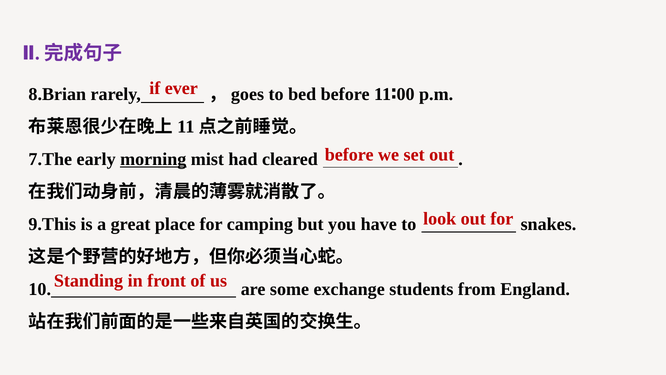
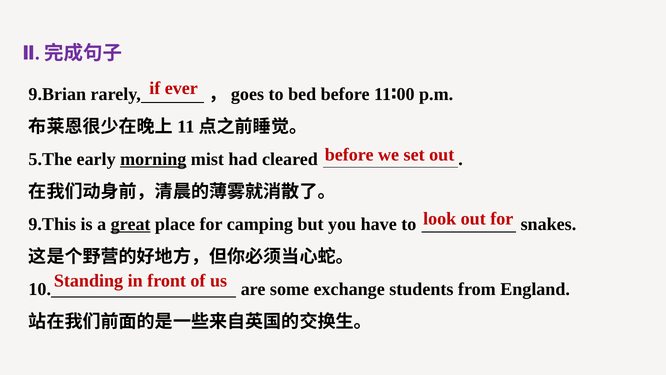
8.Brian: 8.Brian -> 9.Brian (57, 94)
7.The: 7.The -> 5.The (50, 159)
great underline: none -> present (131, 224)
